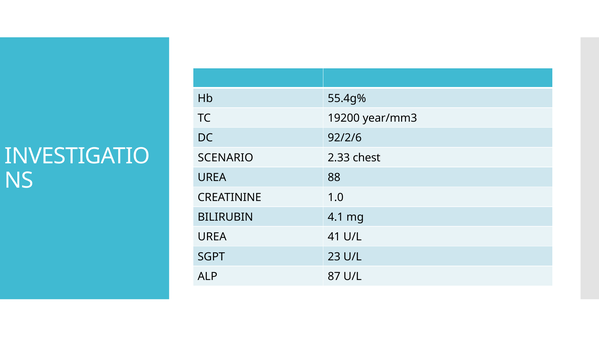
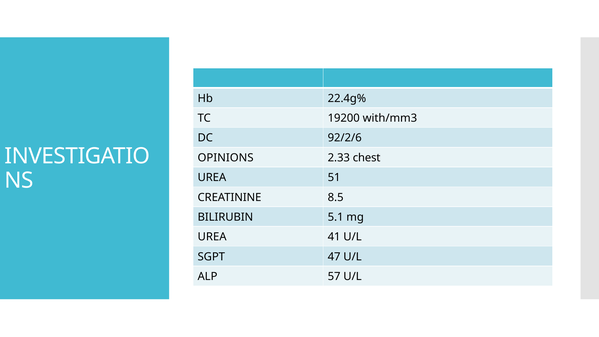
55.4g%: 55.4g% -> 22.4g% (347, 98)
year/mm3: year/mm3 -> with/mm3 (390, 118)
SCENARIO: SCENARIO -> OPINIONS (226, 158)
88: 88 -> 51 (334, 178)
1.0: 1.0 -> 8.5 (336, 197)
4.1: 4.1 -> 5.1 (336, 217)
23: 23 -> 47 (334, 257)
87: 87 -> 57 (334, 276)
